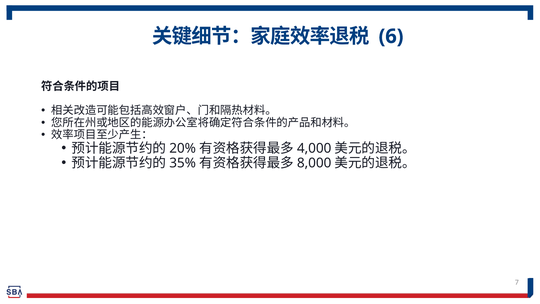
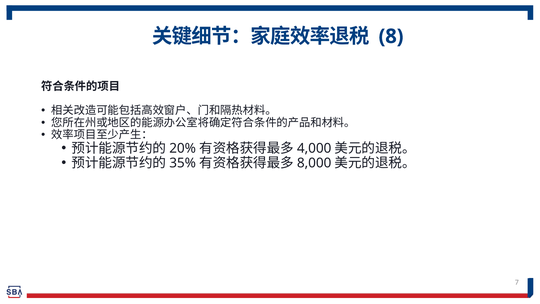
6: 6 -> 8 (391, 36)
